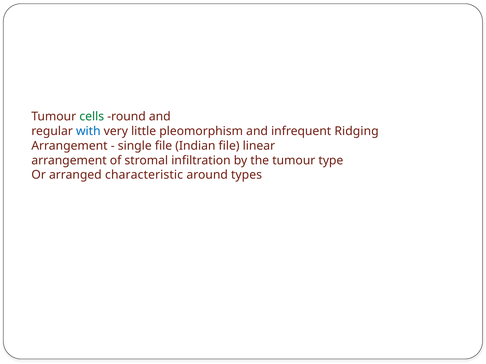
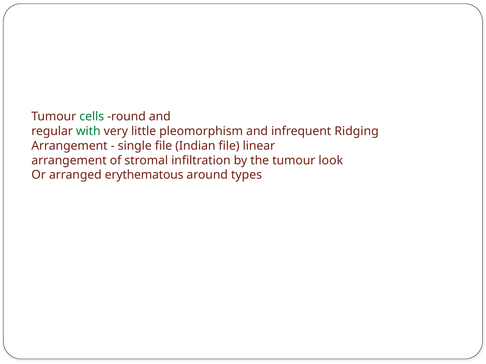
with colour: blue -> green (88, 131)
type: type -> look (331, 161)
characteristic: characteristic -> erythematous (144, 175)
